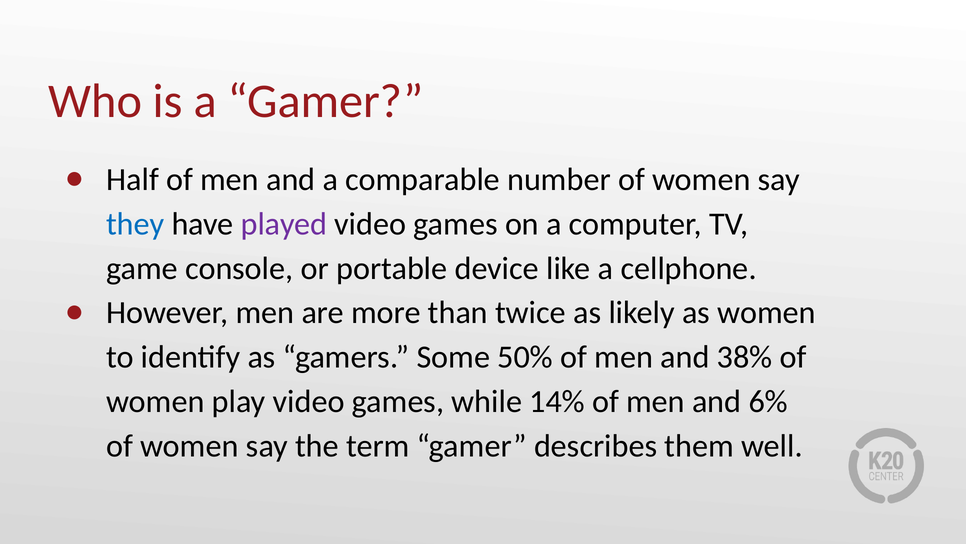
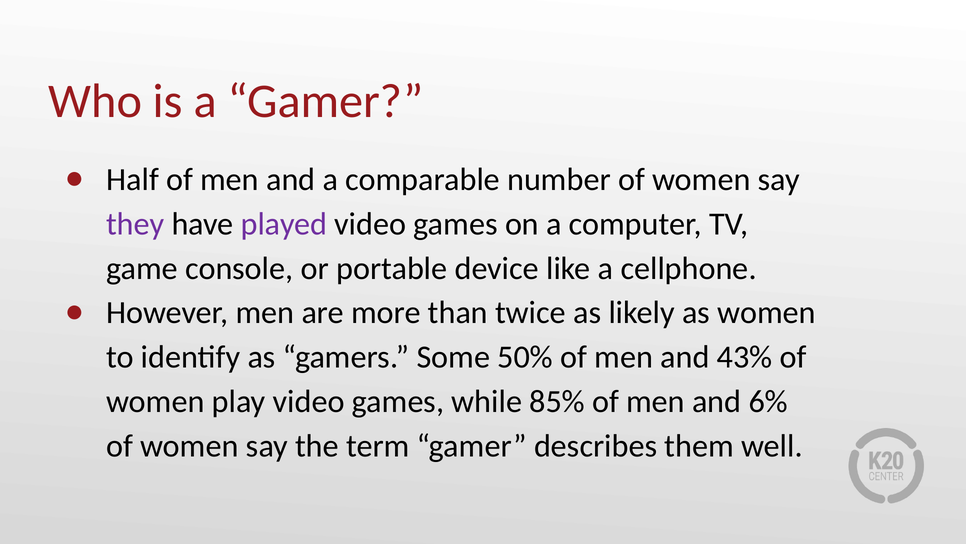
they colour: blue -> purple (135, 224)
38%: 38% -> 43% (745, 357)
14%: 14% -> 85% (557, 401)
